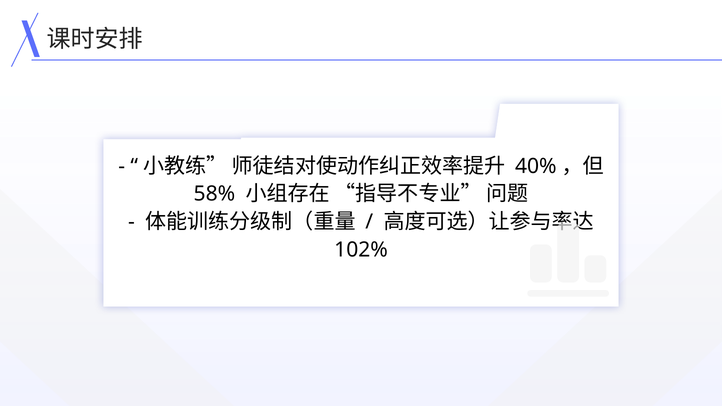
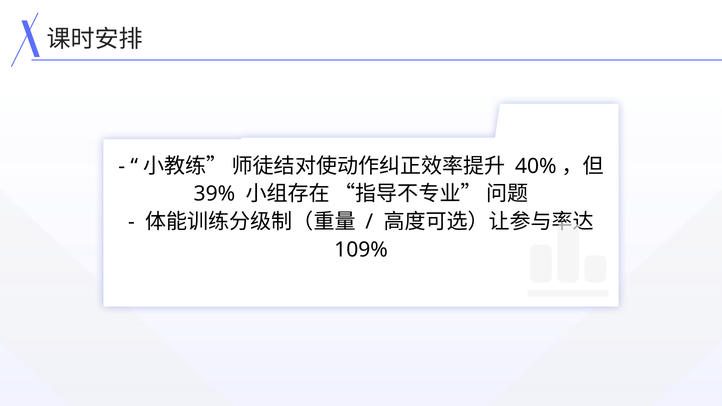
58%: 58% -> 39% (214, 194)
102%: 102% -> 109% (361, 250)
